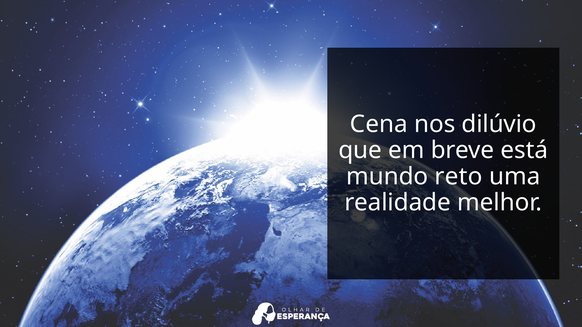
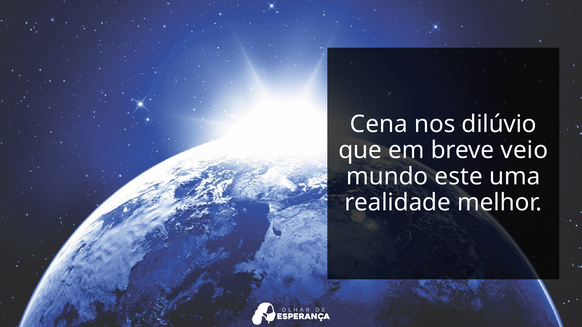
está: está -> veio (524, 150)
reto: reto -> este (459, 177)
